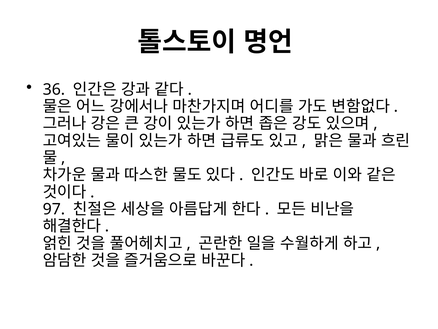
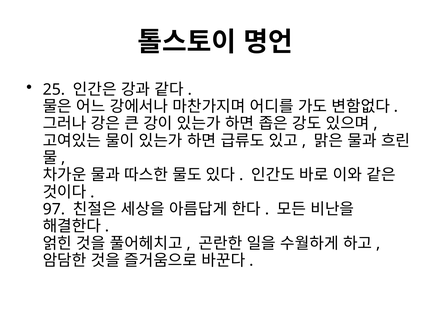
36: 36 -> 25 (54, 89)
